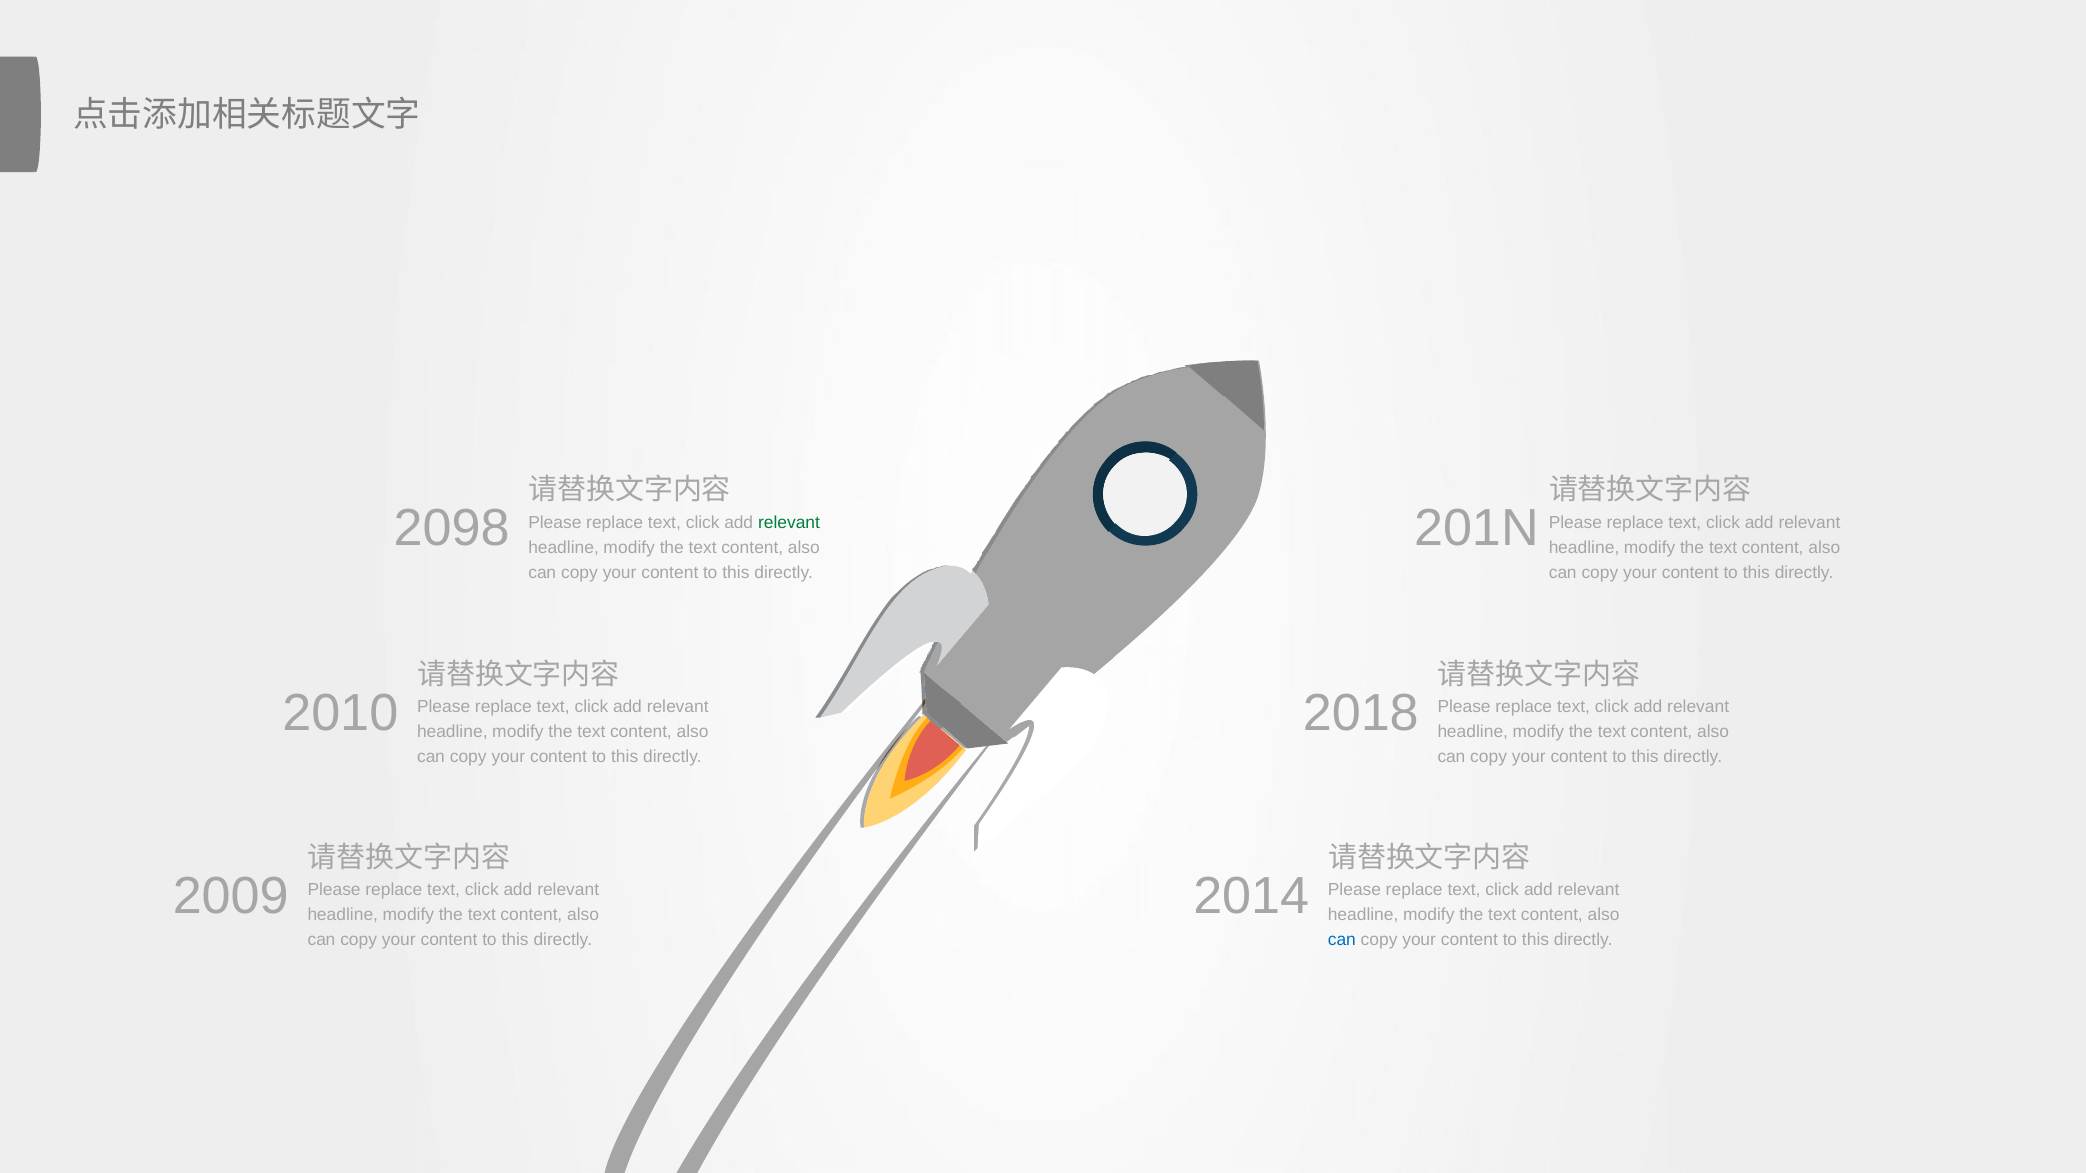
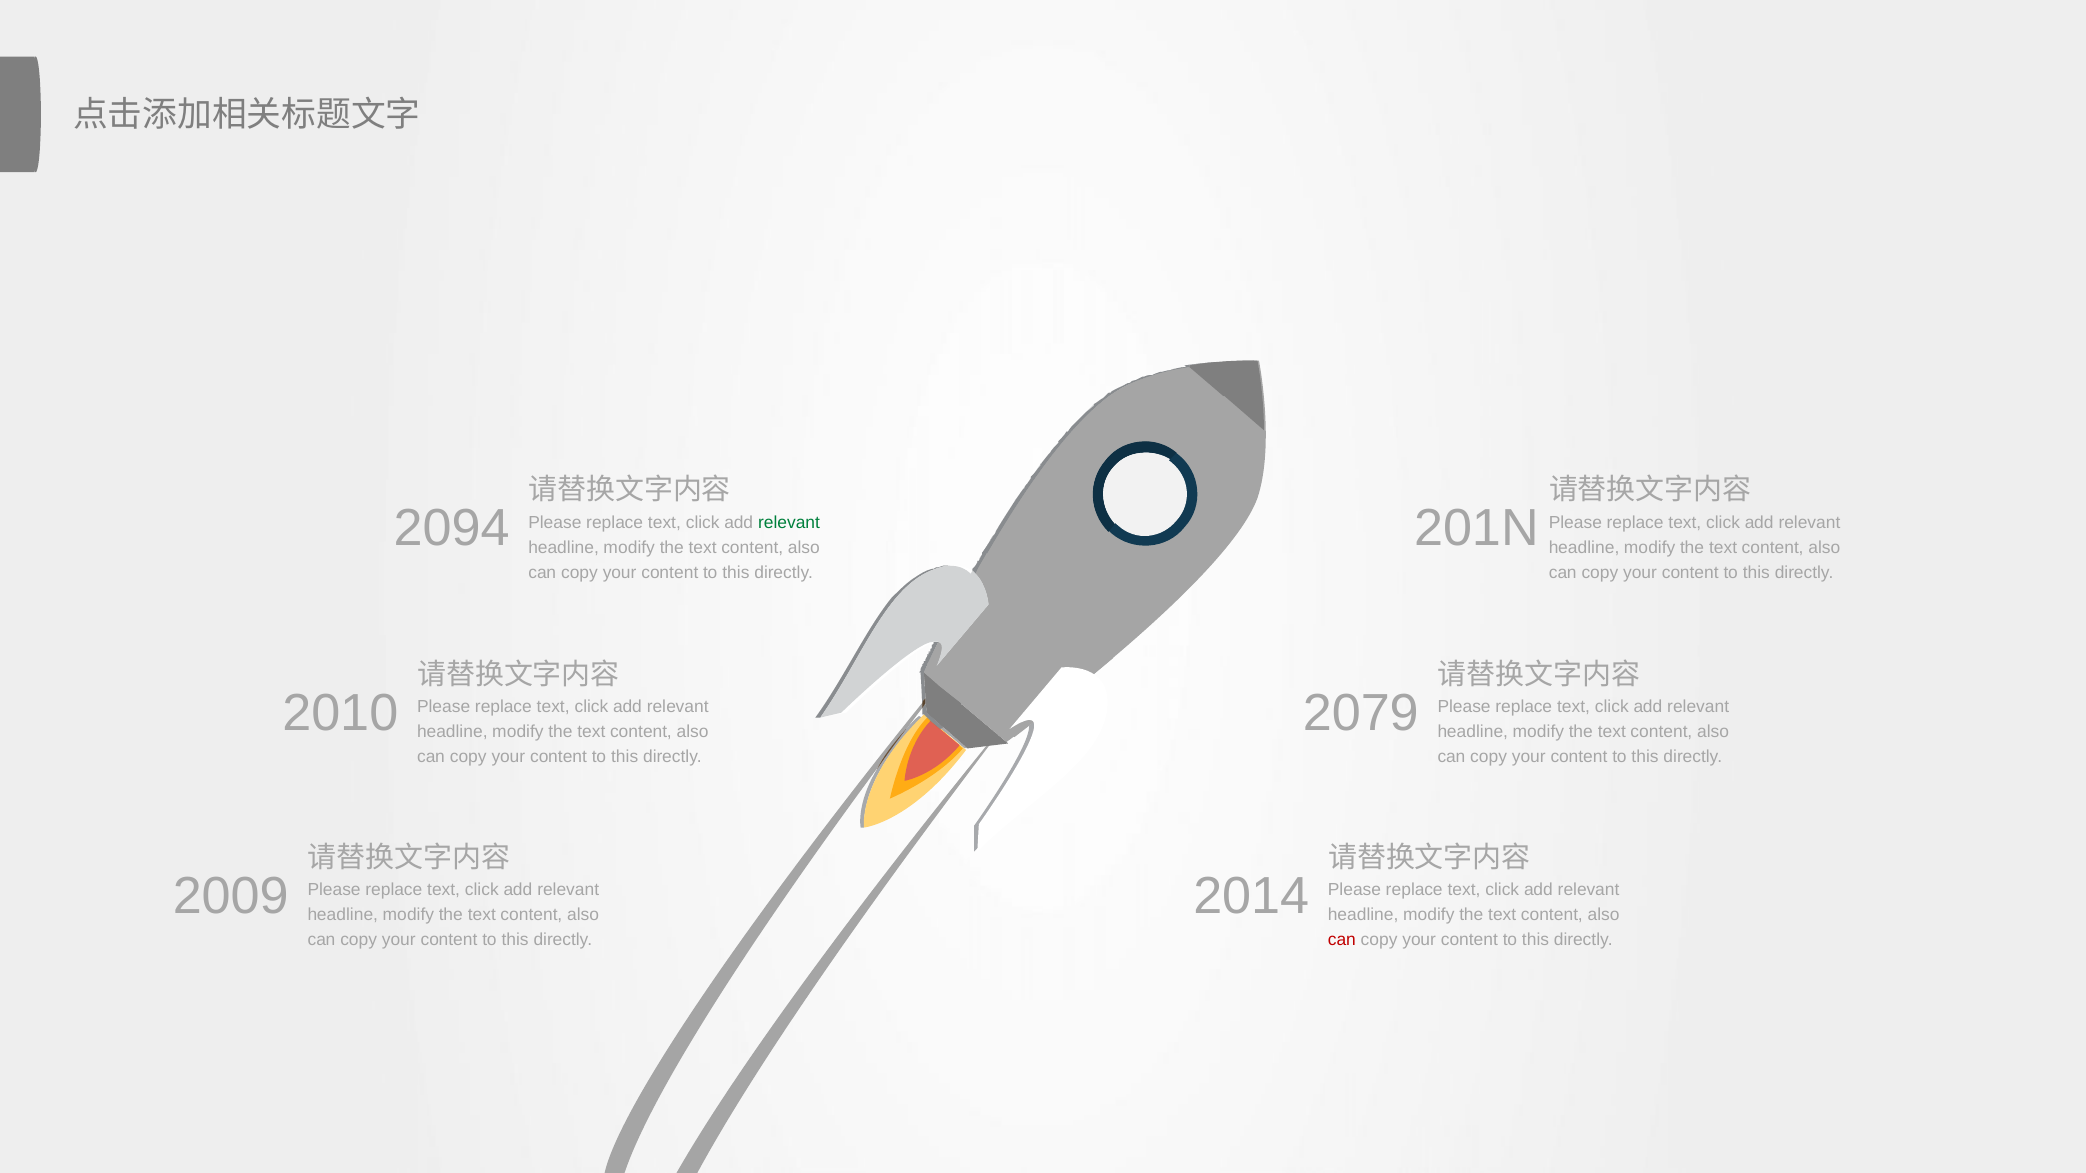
2098: 2098 -> 2094 (452, 529)
2018: 2018 -> 2079 (1361, 714)
can colour: blue -> red (1342, 940)
